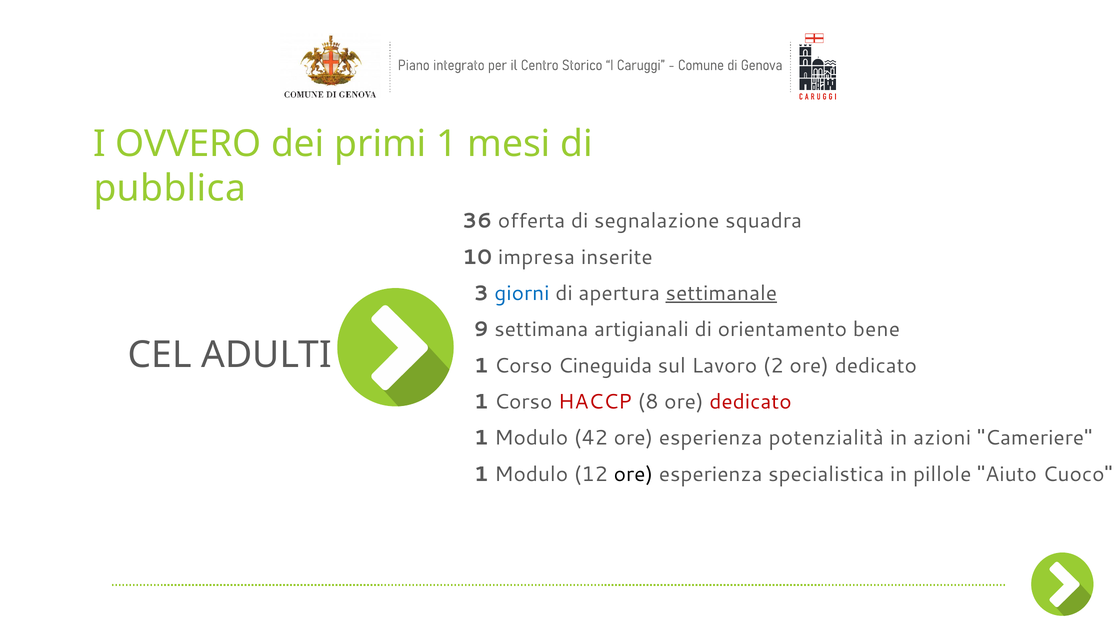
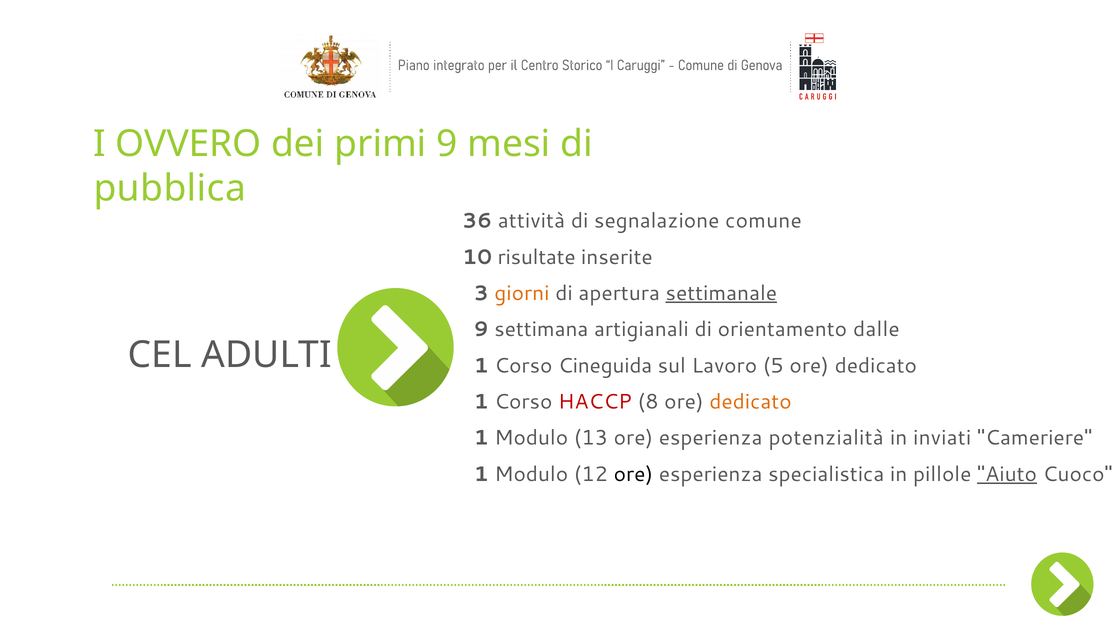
primi 1: 1 -> 9 (447, 144)
offerta: offerta -> attività (531, 221)
squadra: squadra -> comune (764, 221)
impresa: impresa -> risultate (537, 257)
giorni colour: blue -> orange (522, 293)
bene: bene -> dalle (876, 330)
2: 2 -> 5 (773, 366)
dedicato colour: red -> orange (750, 402)
42: 42 -> 13 (591, 438)
azioni: azioni -> inviati (942, 438)
Aiuto underline: none -> present (1007, 474)
